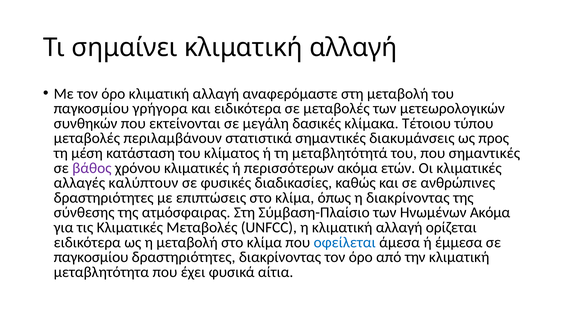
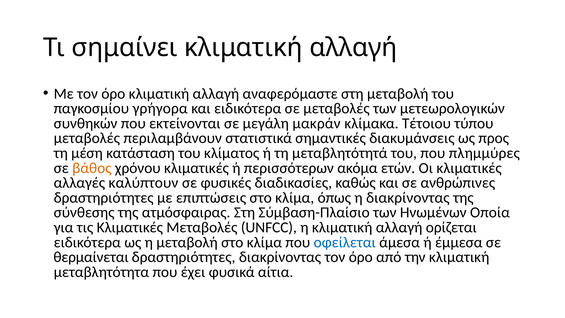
δασικές: δασικές -> μακράν (317, 123)
που σημαντικές: σημαντικές -> πλημμύρες (484, 153)
βάθος colour: purple -> orange (92, 168)
Ηνωμένων Ακόμα: Ακόμα -> Οποία (490, 212)
παγκοσμίου: παγκοσμίου -> θερμαίνεται (91, 257)
